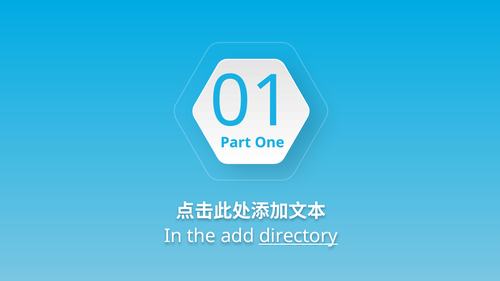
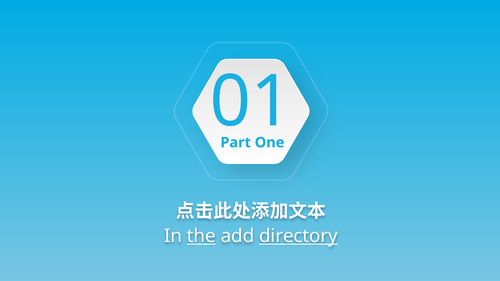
the underline: none -> present (201, 236)
